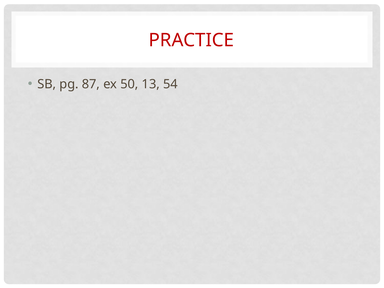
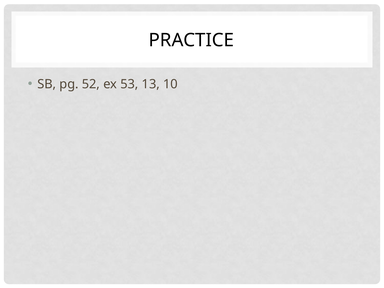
PRACTICE colour: red -> black (191, 40)
87: 87 -> 52 (91, 84)
50: 50 -> 53 (129, 84)
54: 54 -> 10 (170, 84)
